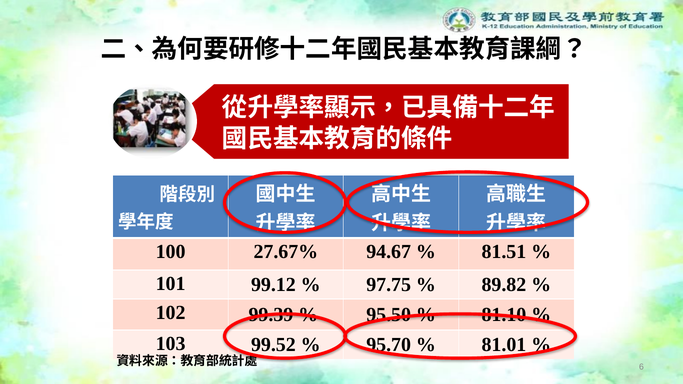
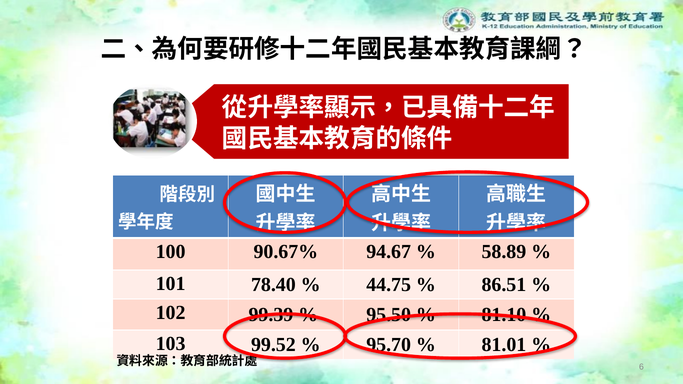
27.67%: 27.67% -> 90.67% (286, 252)
81.51: 81.51 -> 58.89 (504, 252)
99.12: 99.12 -> 78.40 (273, 285)
97.75: 97.75 -> 44.75 (389, 285)
89.82: 89.82 -> 86.51 (504, 285)
